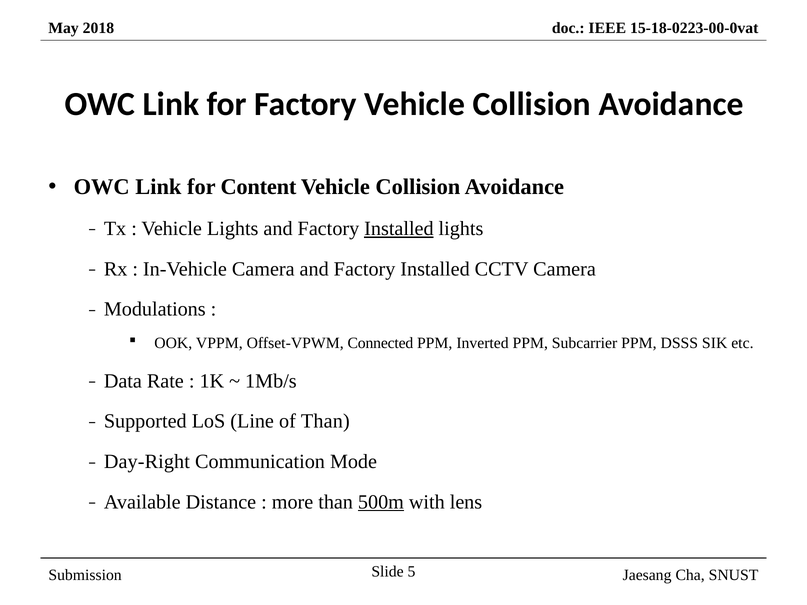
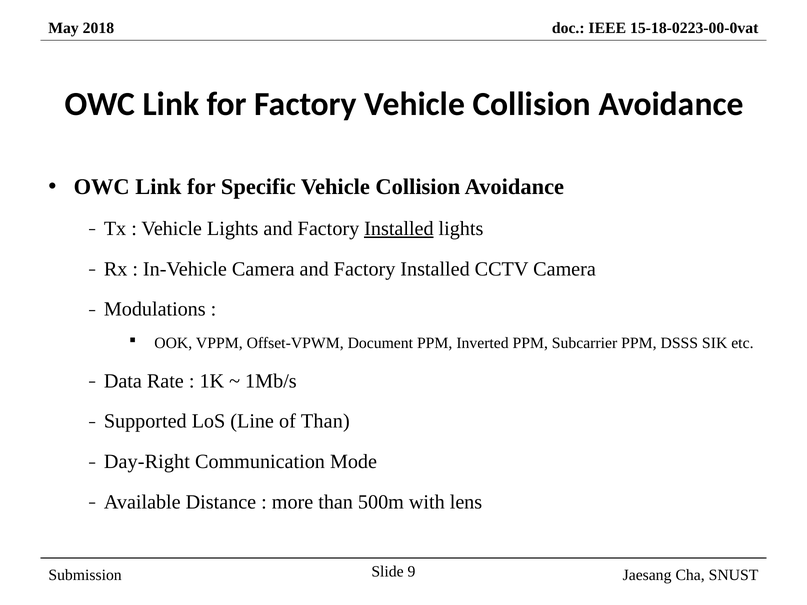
Content: Content -> Specific (258, 187)
Connected: Connected -> Document (380, 343)
500m underline: present -> none (381, 502)
5: 5 -> 9 (411, 572)
